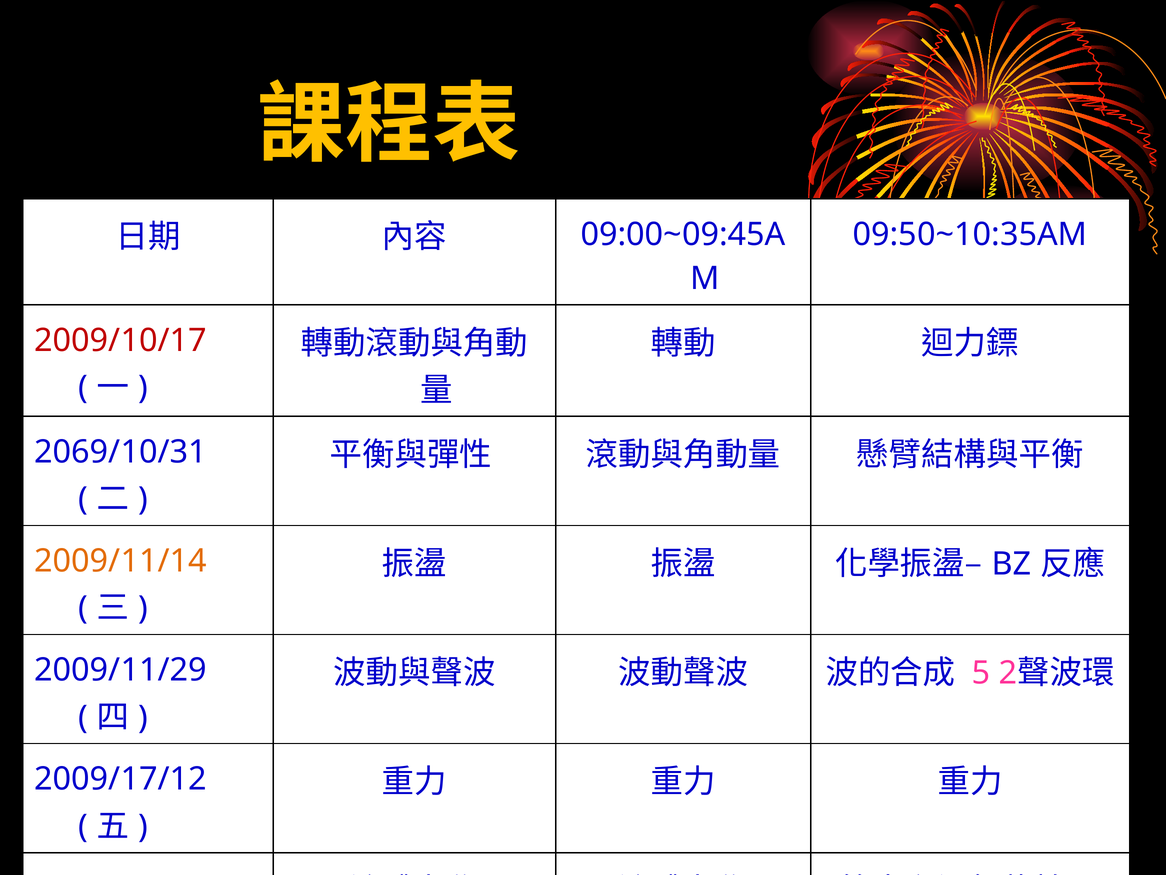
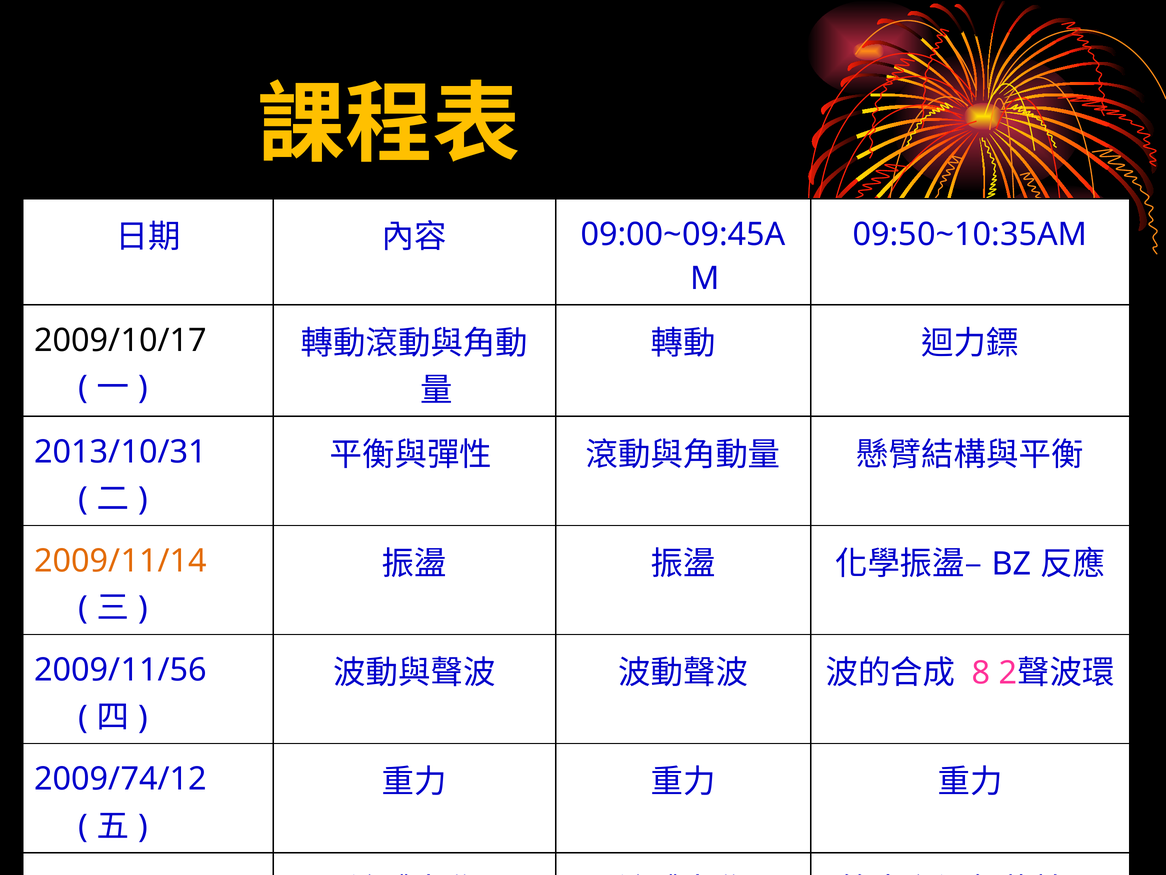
2009/10/17 colour: red -> black (121, 340)
2069/10/31: 2069/10/31 -> 2013/10/31 (121, 452)
5: 5 -> 8 (981, 673)
2009/11/29: 2009/11/29 -> 2009/11/56 (121, 670)
2009/17/12: 2009/17/12 -> 2009/74/12 (121, 779)
